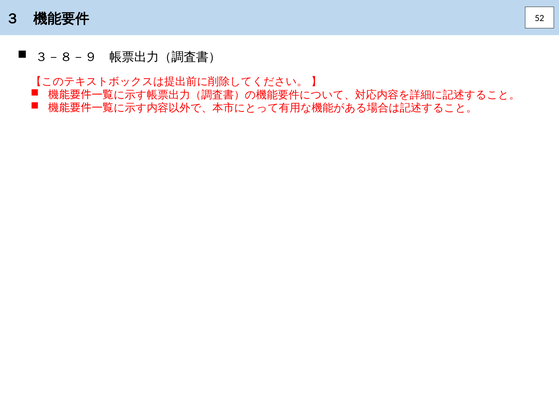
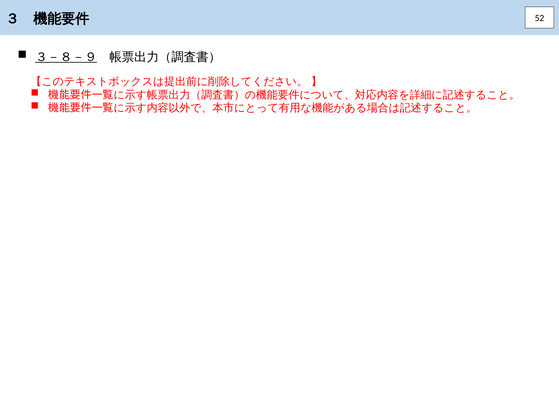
３－８－９ underline: none -> present (66, 57)
